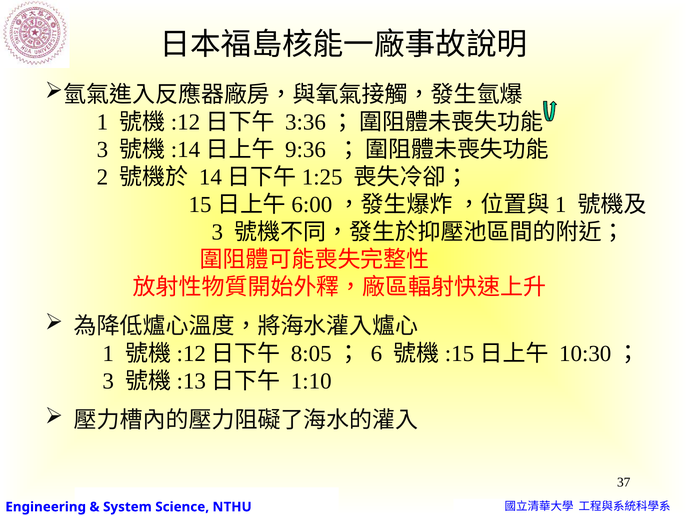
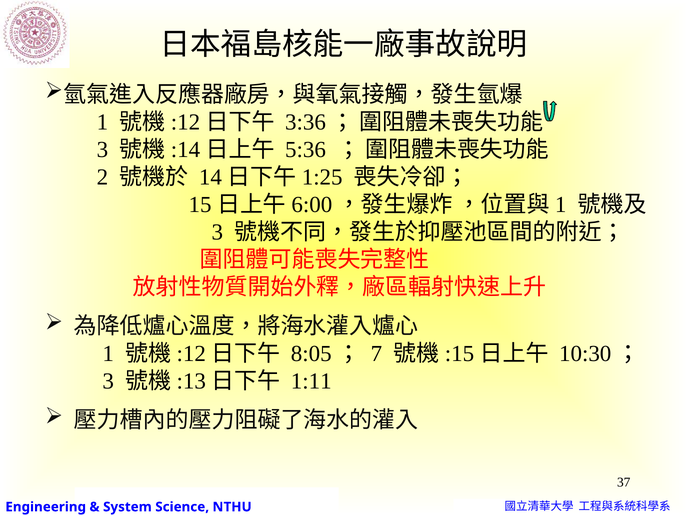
9:36: 9:36 -> 5:36 (306, 150)
6: 6 -> 7 (376, 354)
1:10: 1:10 -> 1:11 (311, 382)
